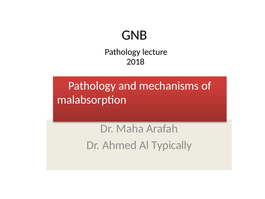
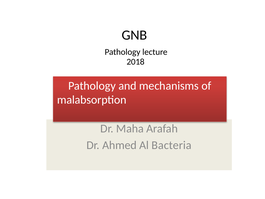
Typically: Typically -> Bacteria (172, 145)
